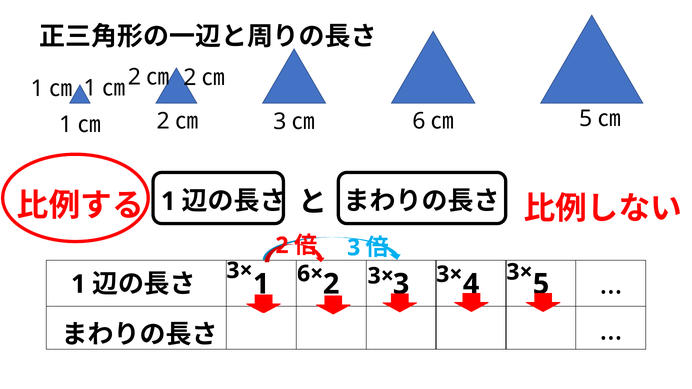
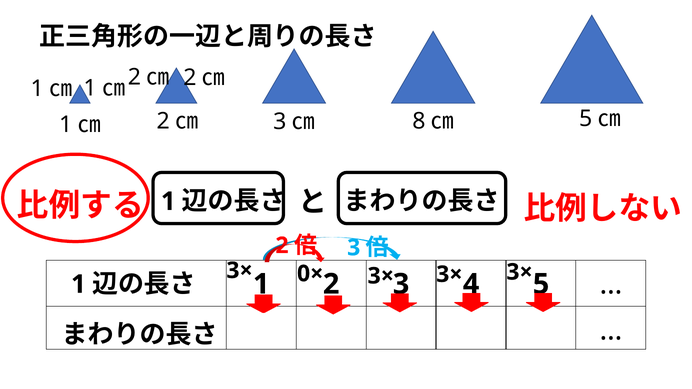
6: 6 -> 8 (419, 121)
6×: 6× -> 0× (310, 274)
